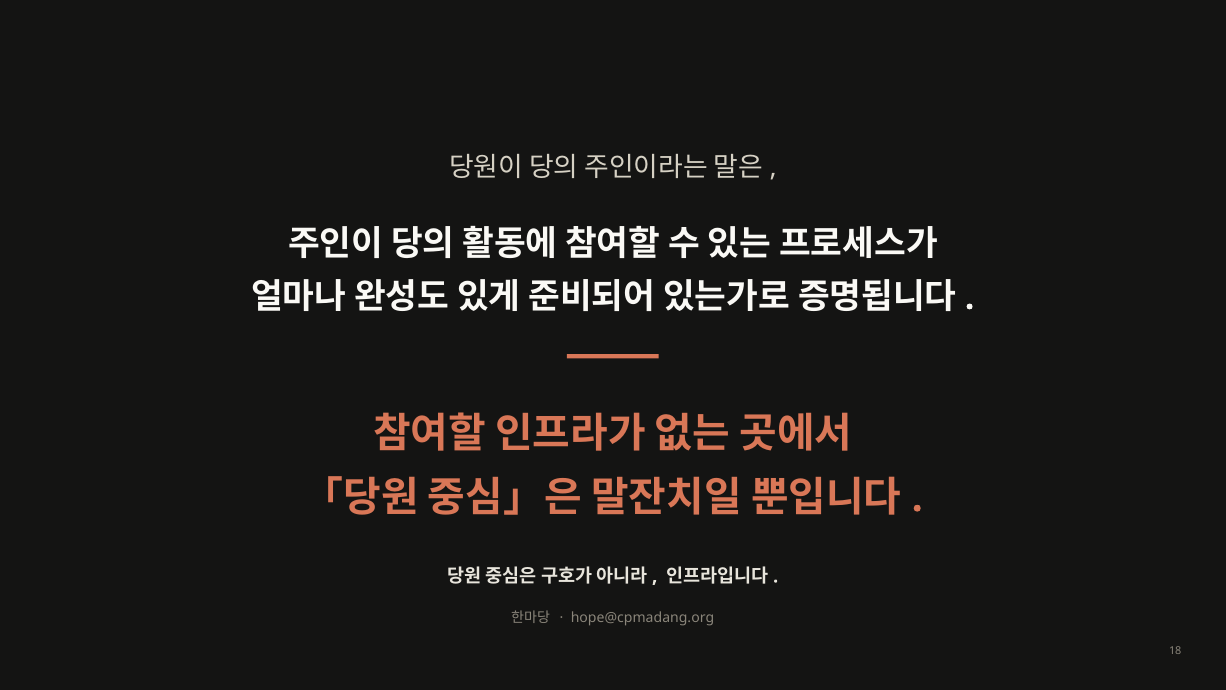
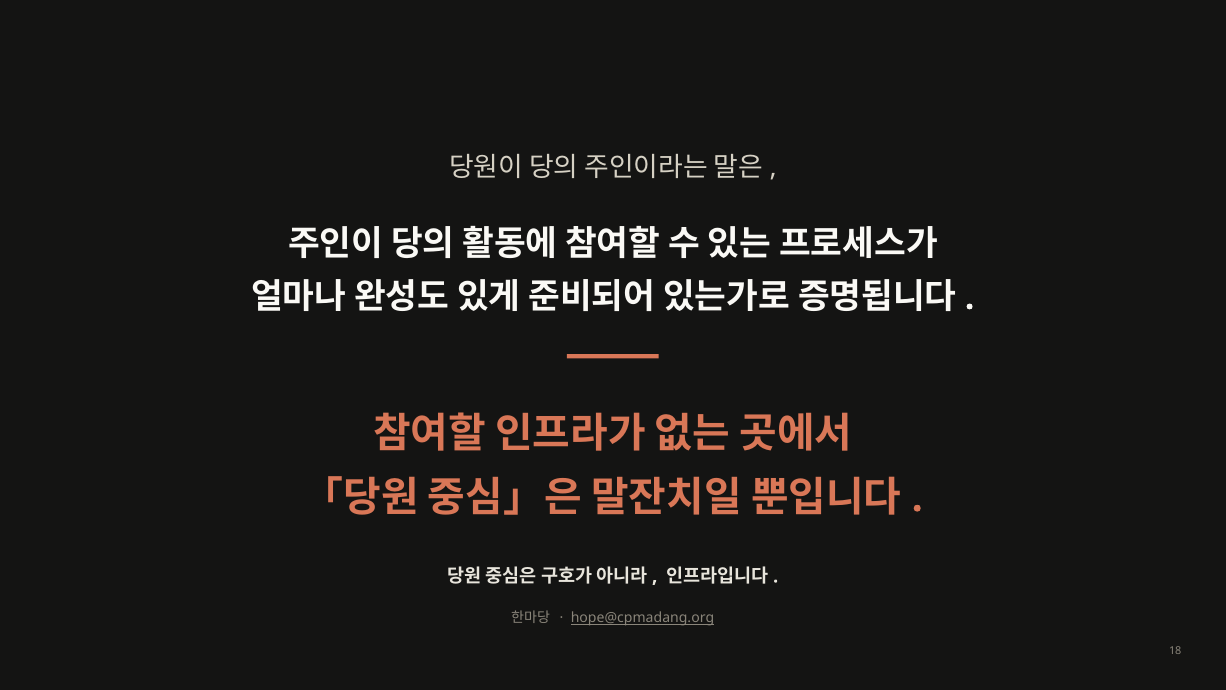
hope@cpmadang.org underline: none -> present (642, 618)
